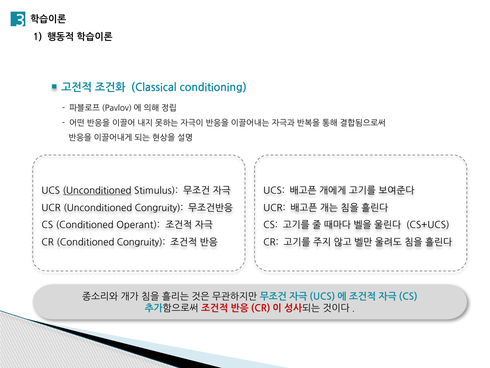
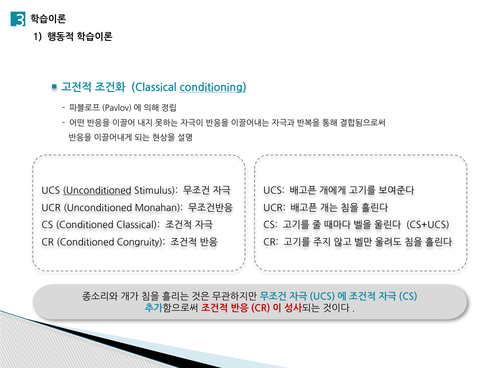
conditioning underline: none -> present (213, 87)
Unconditioned Congruity: Congruity -> Monahan (159, 208)
Conditioned Operant: Operant -> Classical (138, 225)
